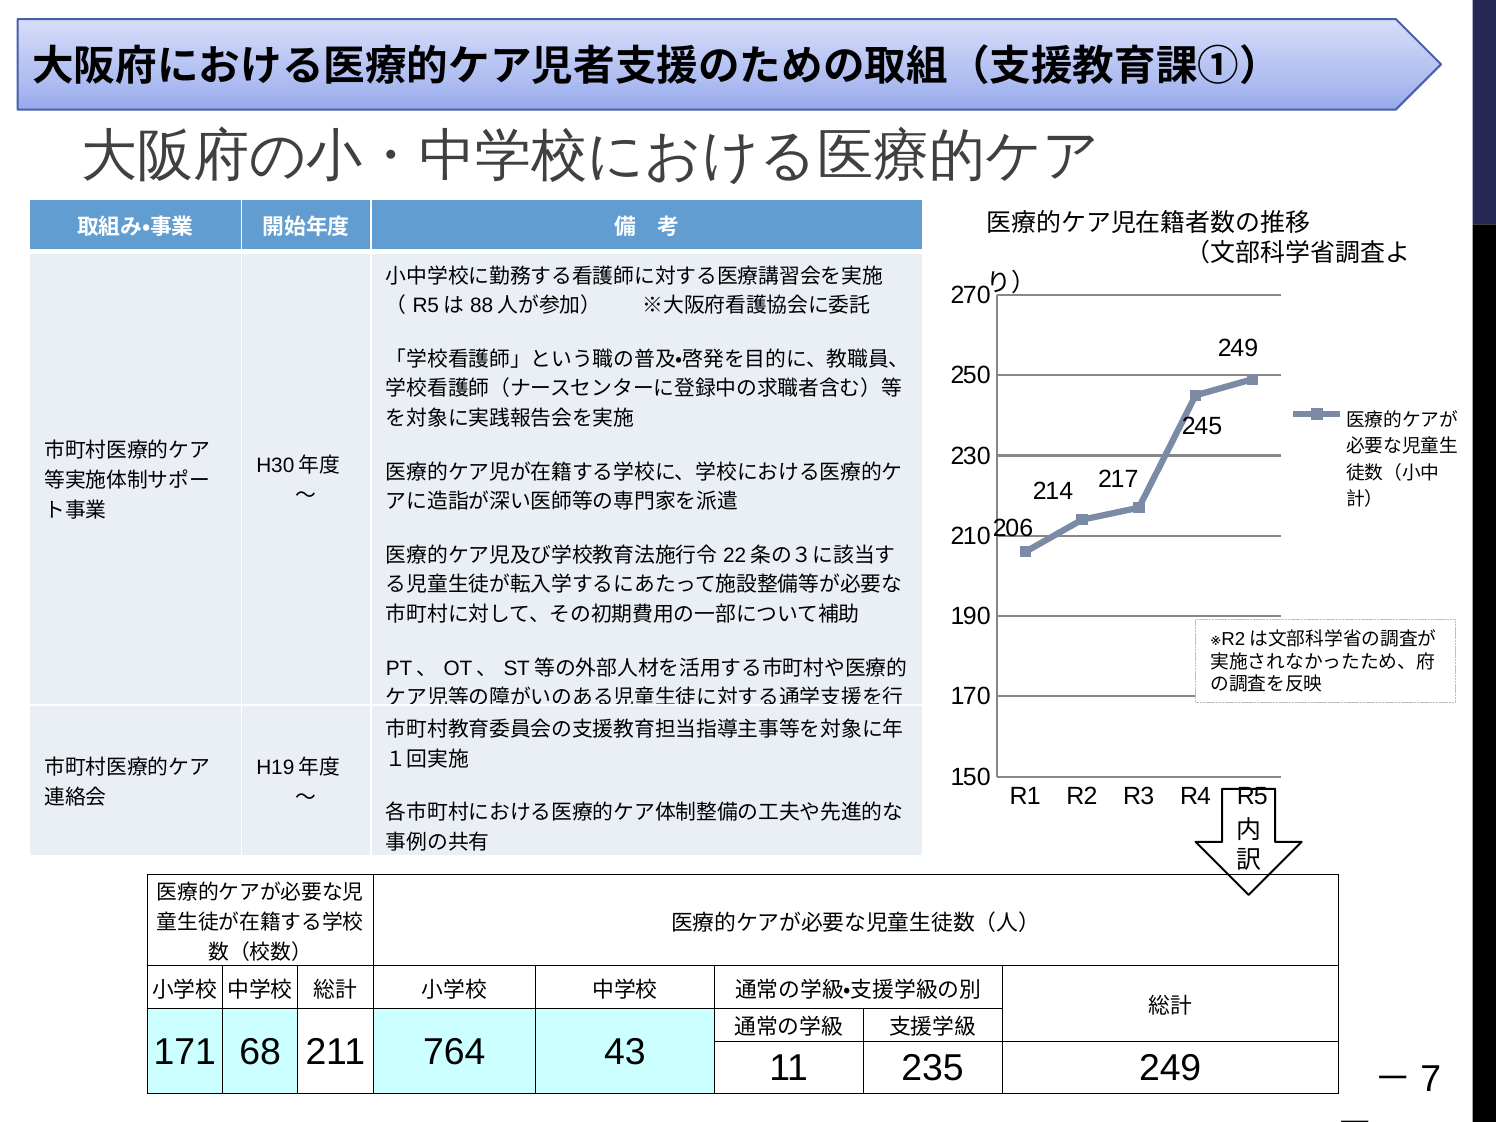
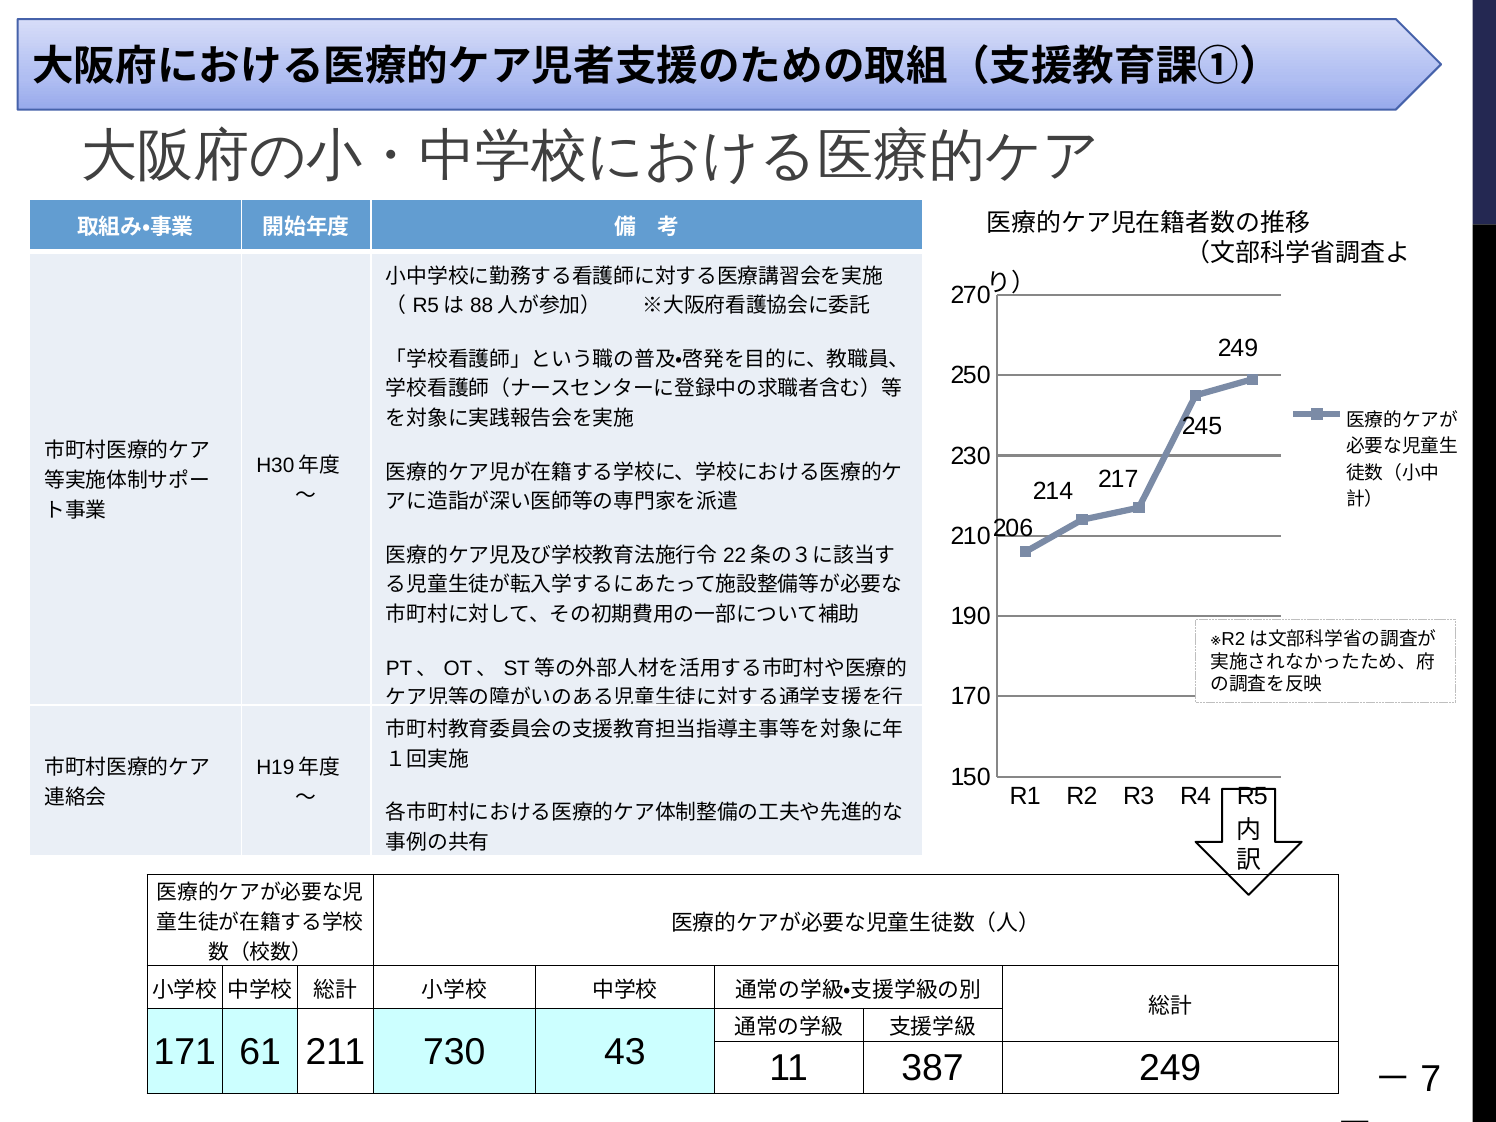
68: 68 -> 61 (260, 1052)
764: 764 -> 730 (454, 1052)
235: 235 -> 387 (933, 1068)
